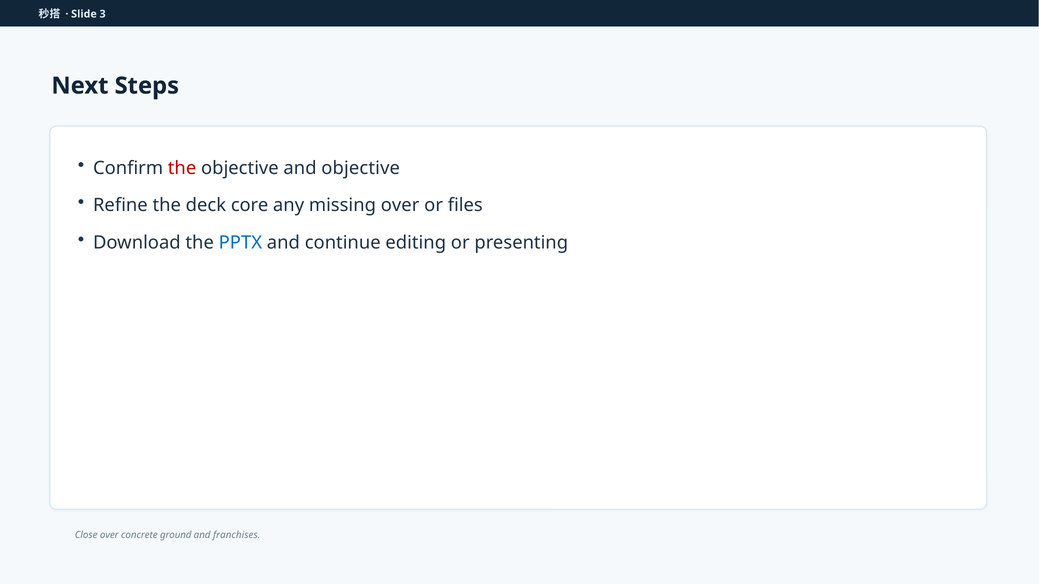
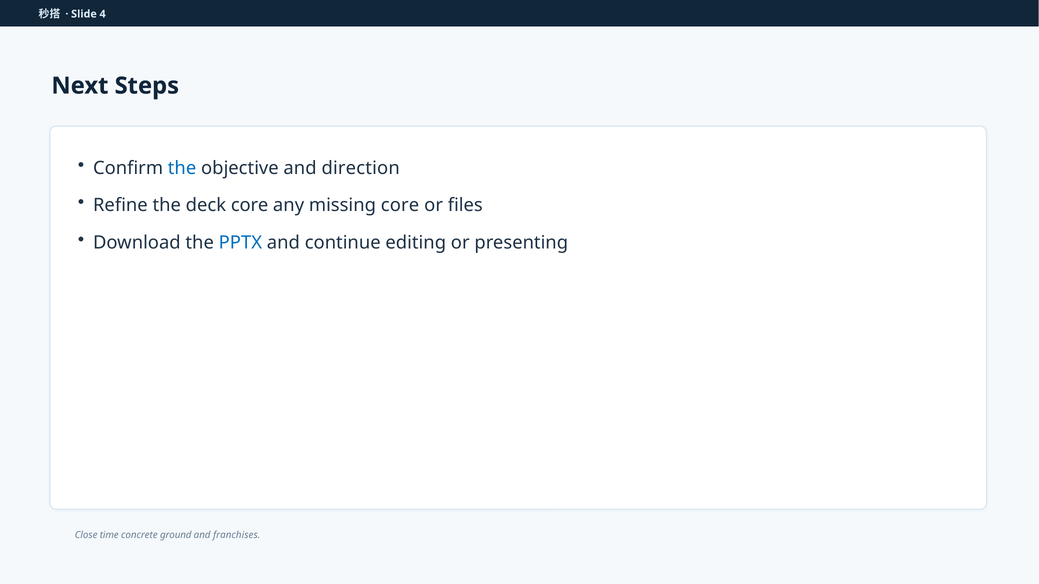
3: 3 -> 4 (103, 14)
the colour: red -> blue (182, 168)
and objective: objective -> direction (361, 168)
missing over: over -> core (400, 205)
Close over: over -> time (109, 535)
